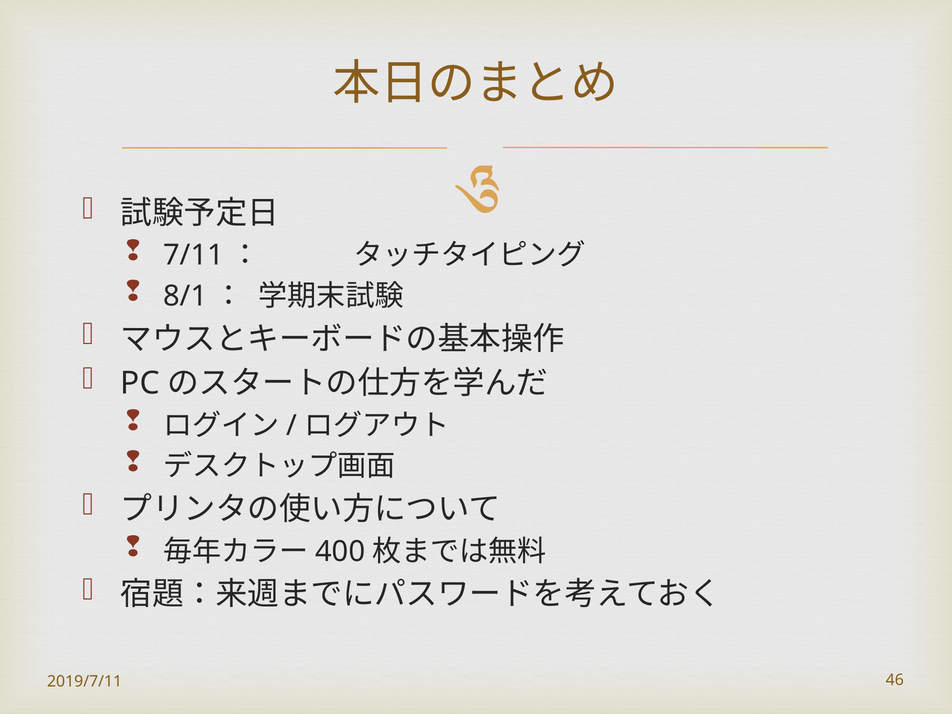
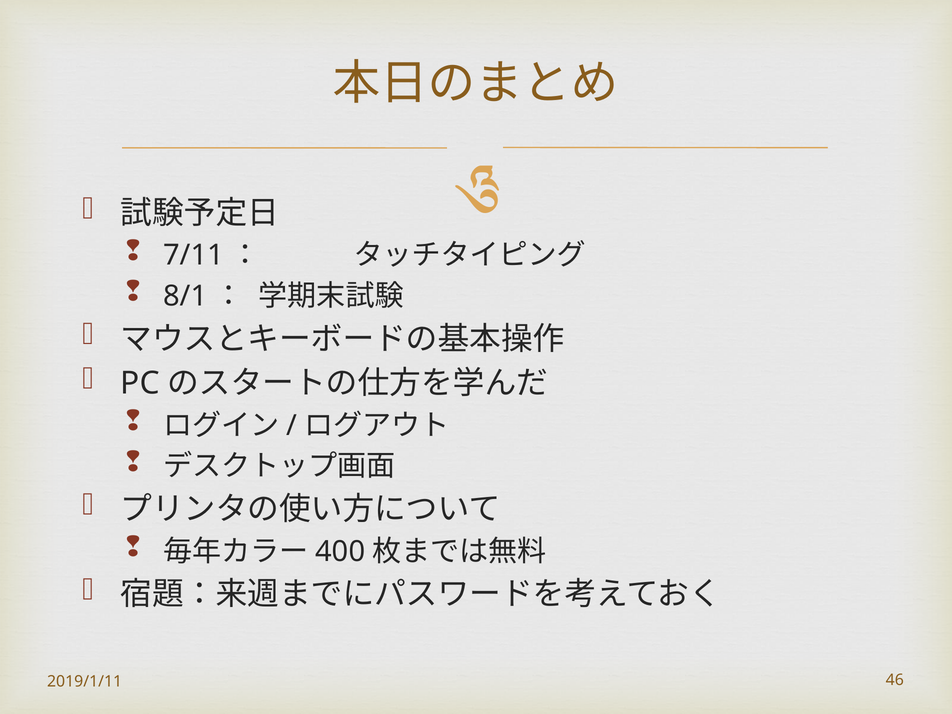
2019/7/11: 2019/7/11 -> 2019/1/11 (85, 681)
